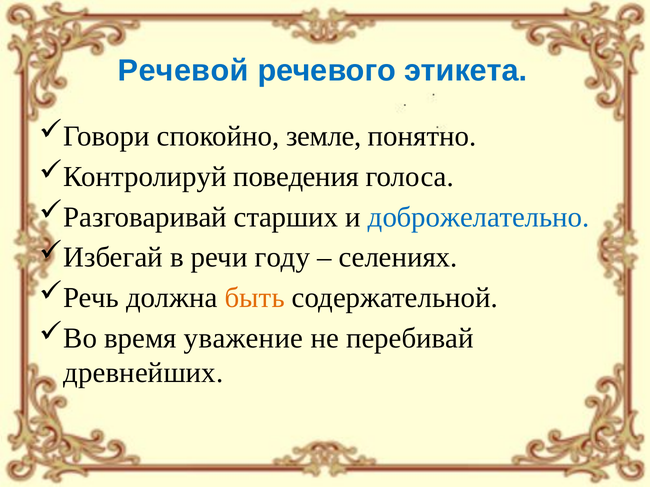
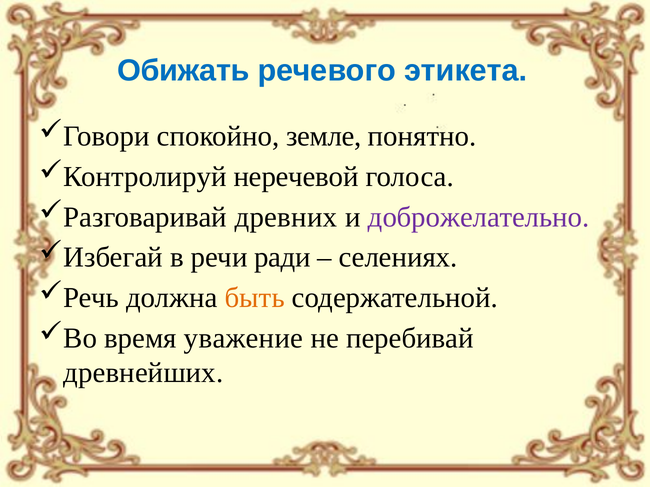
Речевой: Речевой -> Обижать (183, 71)
поведения: поведения -> неречевой (296, 177)
старших: старших -> древних (286, 217)
доброжелательно colour: blue -> purple (479, 217)
году: году -> ради (283, 258)
